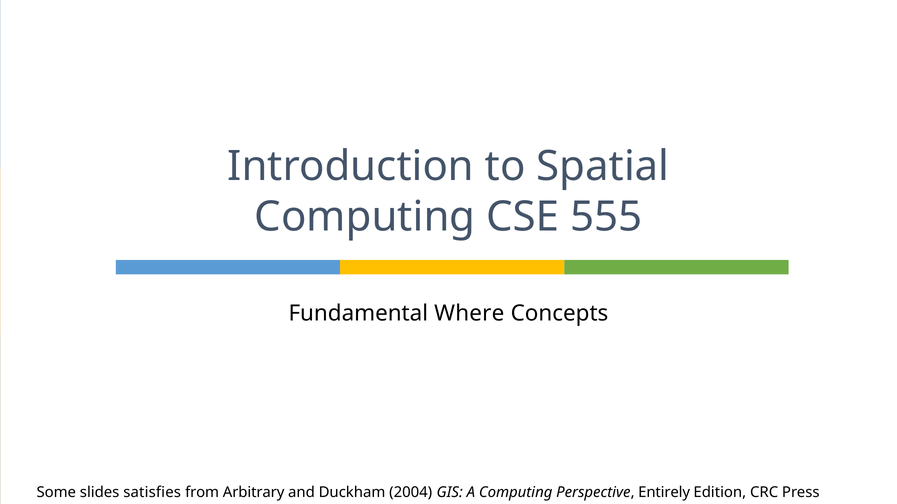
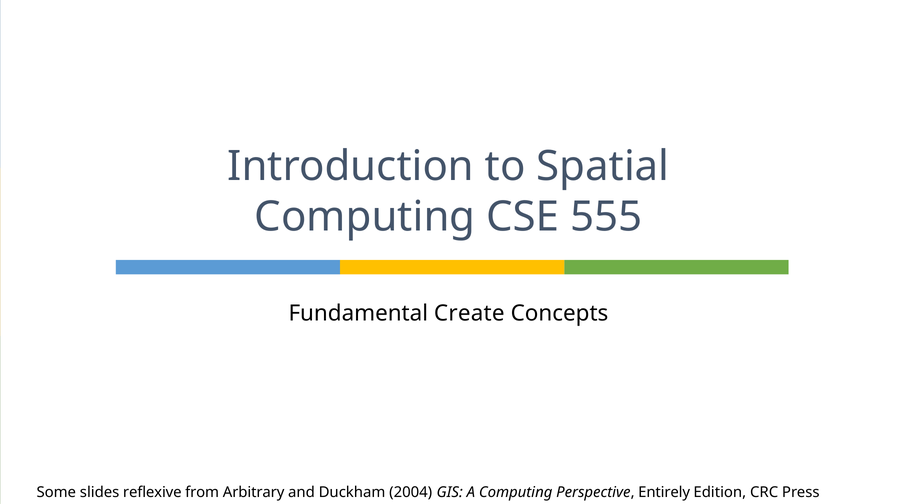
Where: Where -> Create (469, 314)
satisfies: satisfies -> reflexive (152, 493)
